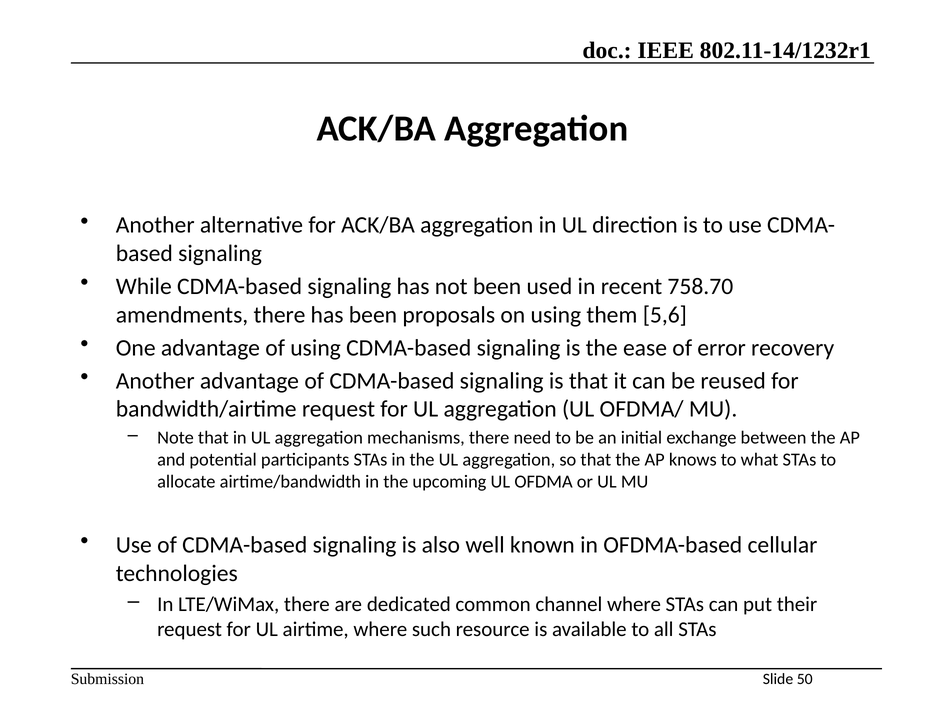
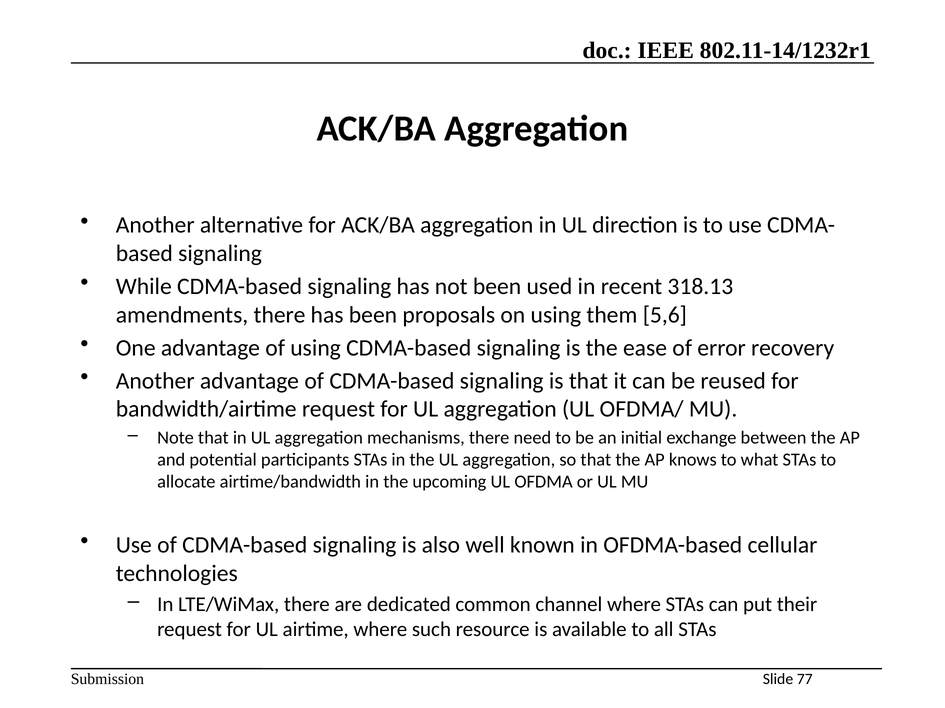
758.70: 758.70 -> 318.13 (700, 287)
50: 50 -> 77 (805, 680)
